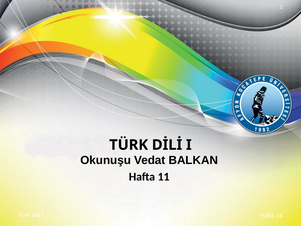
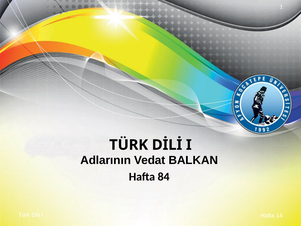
Okunuşu: Okunuşu -> Adlarının (106, 160)
11: 11 -> 84 (164, 177)
